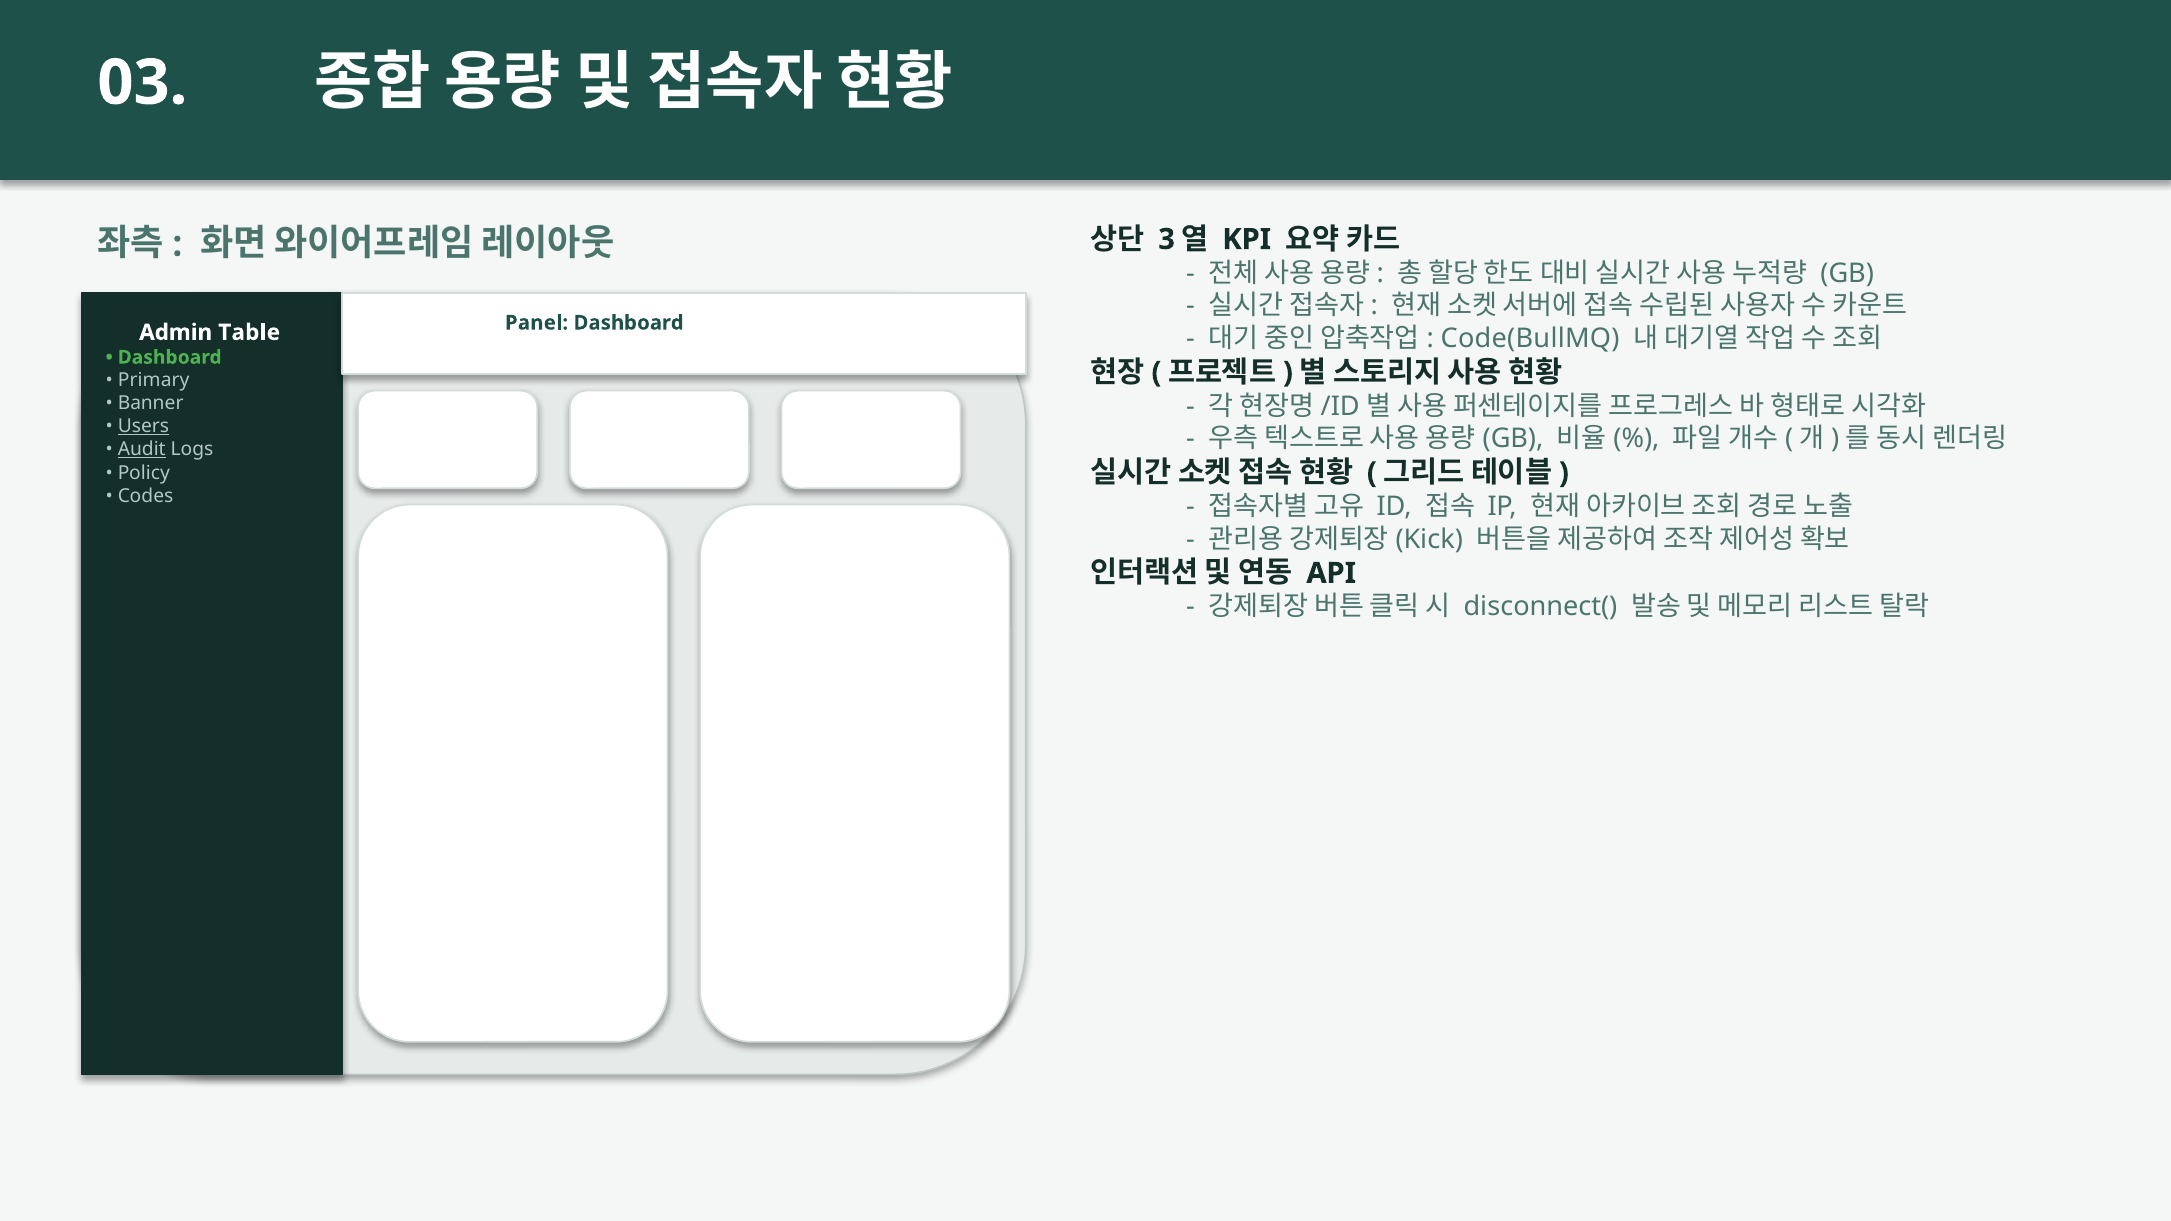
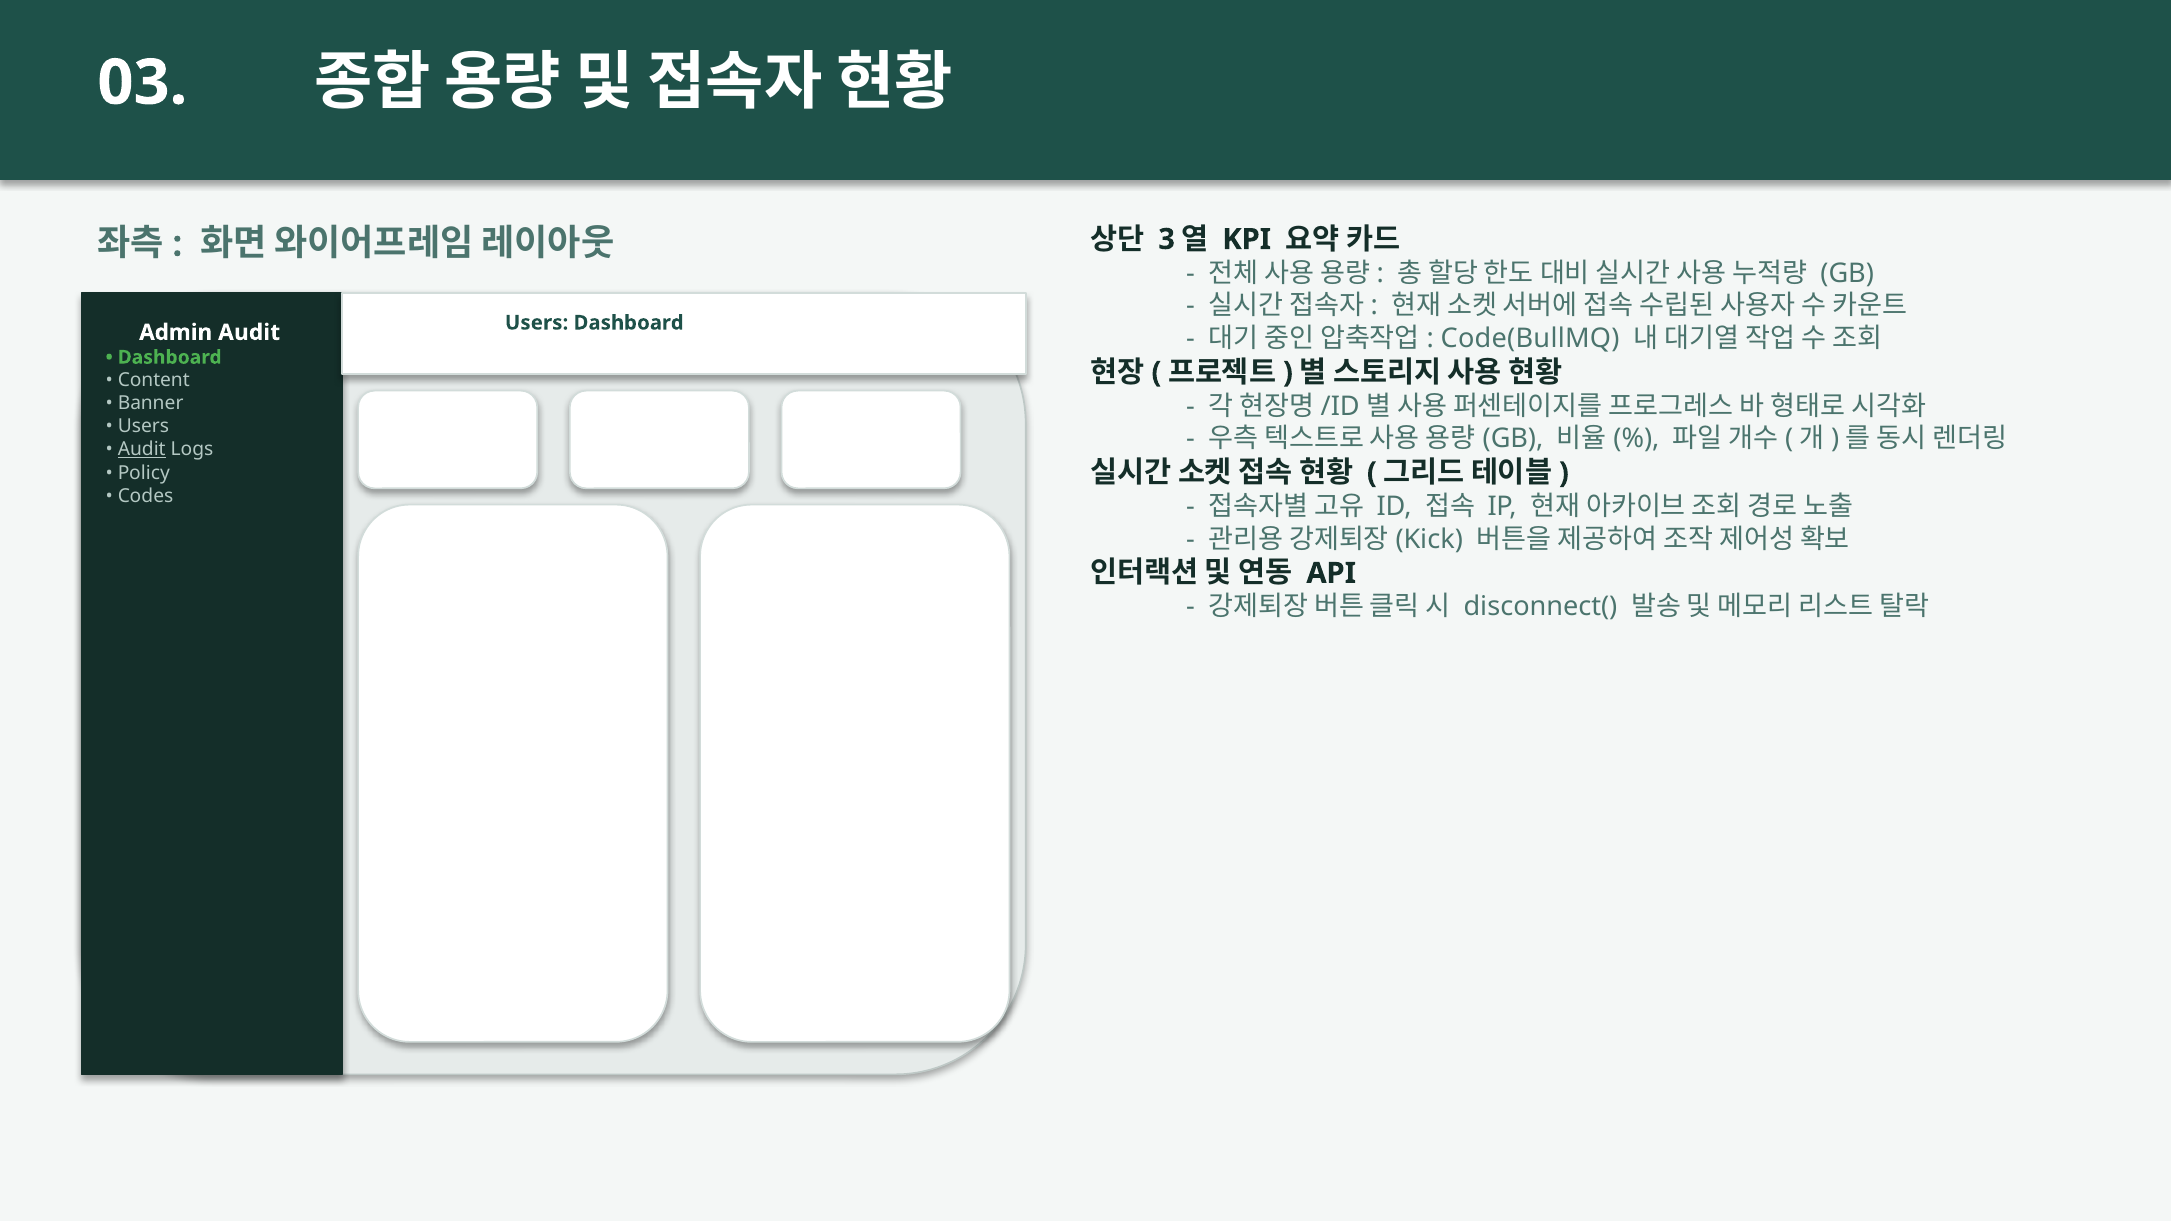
Panel: Panel -> Users (537, 323)
Admin Table: Table -> Audit (249, 332)
Primary: Primary -> Content (154, 380)
Users underline: present -> none (143, 427)
